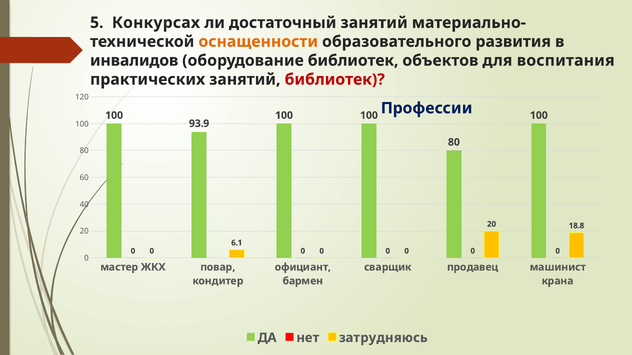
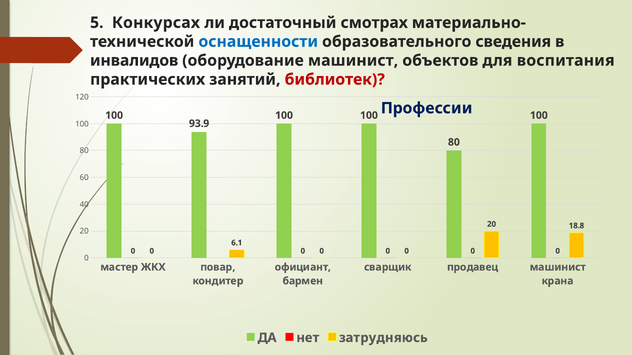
достаточный занятий: занятий -> смотрах (374, 23)
оснащенности colour: orange -> blue (258, 42)
развития: развития -> сведения (513, 42)
оборудование библиотек: библиотек -> машинист (353, 61)
